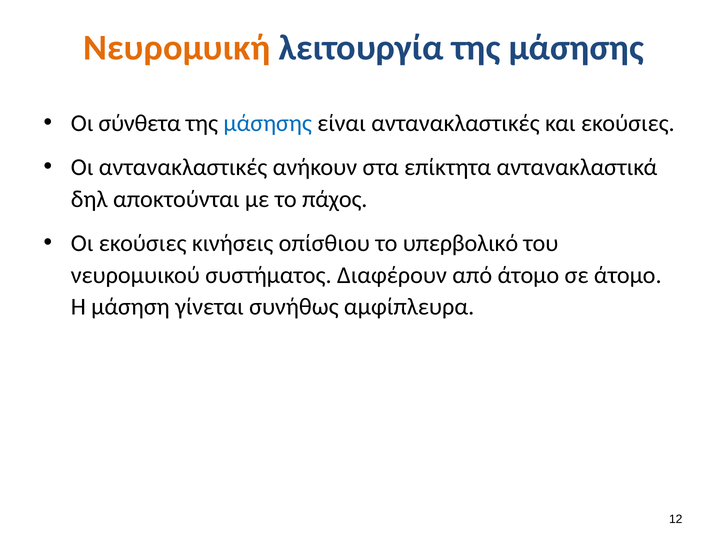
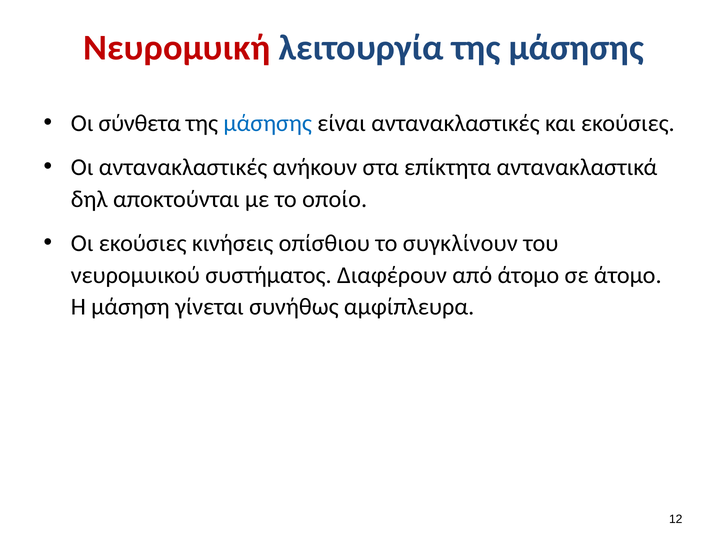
Νευρομυική colour: orange -> red (177, 48)
πάχος: πάχος -> οποίο (335, 199)
υπερβολικό: υπερβολικό -> συγκλίνουν (460, 243)
